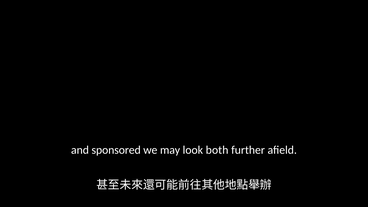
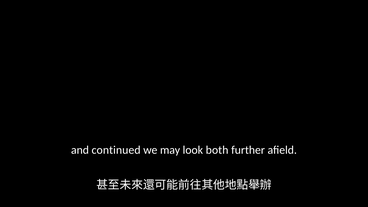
sponsored: sponsored -> continued (116, 150)
